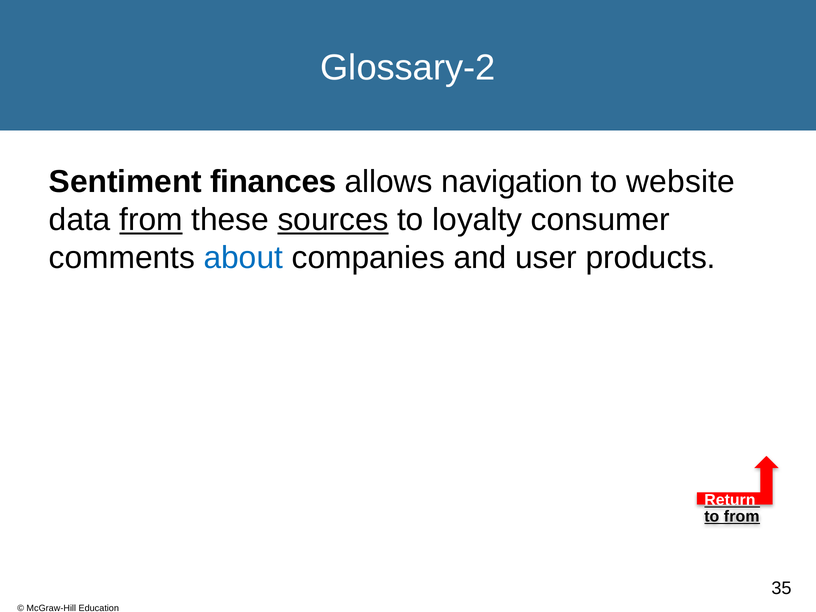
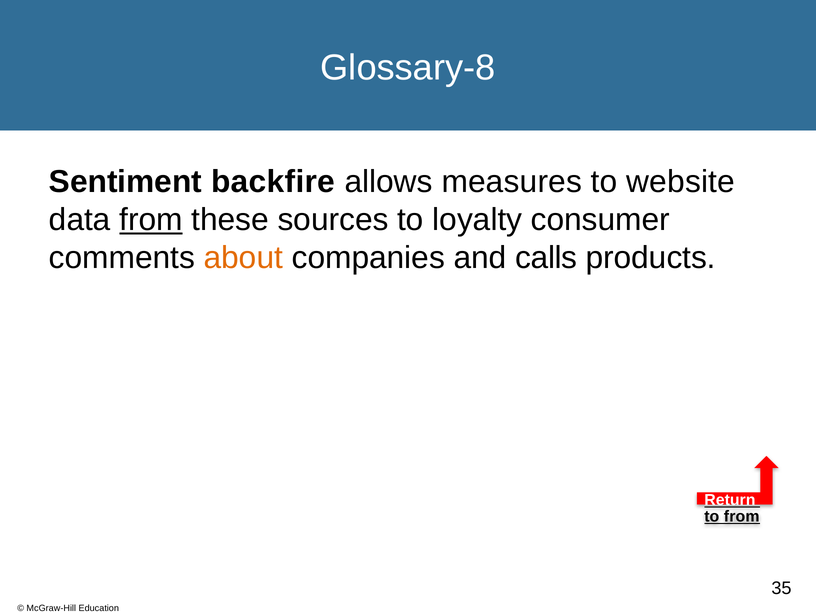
Glossary-2: Glossary-2 -> Glossary-8 (408, 68)
finances: finances -> backfire (273, 182)
navigation: navigation -> measures (512, 182)
sources underline: present -> none (333, 220)
about colour: blue -> orange (243, 258)
user: user -> calls (546, 258)
